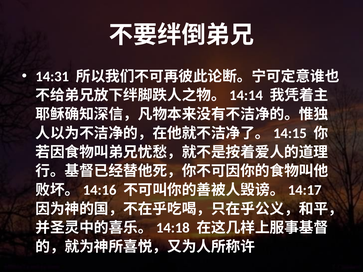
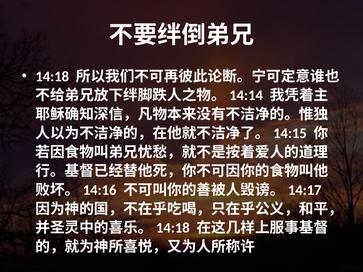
14:31: 14:31 -> 14:18 (52, 77)
